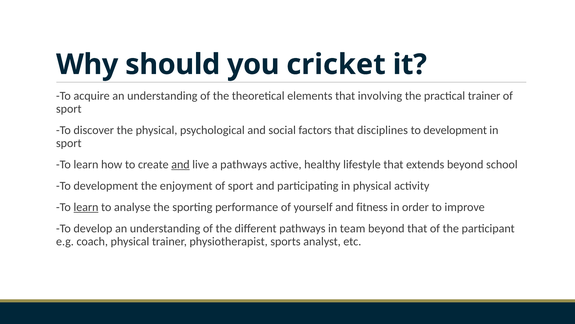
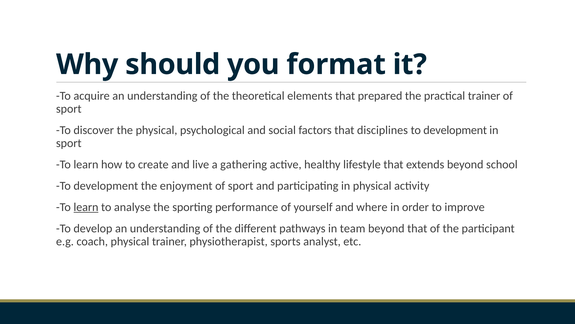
cricket: cricket -> format (336, 64)
involving: involving -> prepared (380, 96)
and underline: present -> none (180, 164)
a pathways: pathways -> gathering (244, 164)
fitness: fitness -> where (372, 207)
